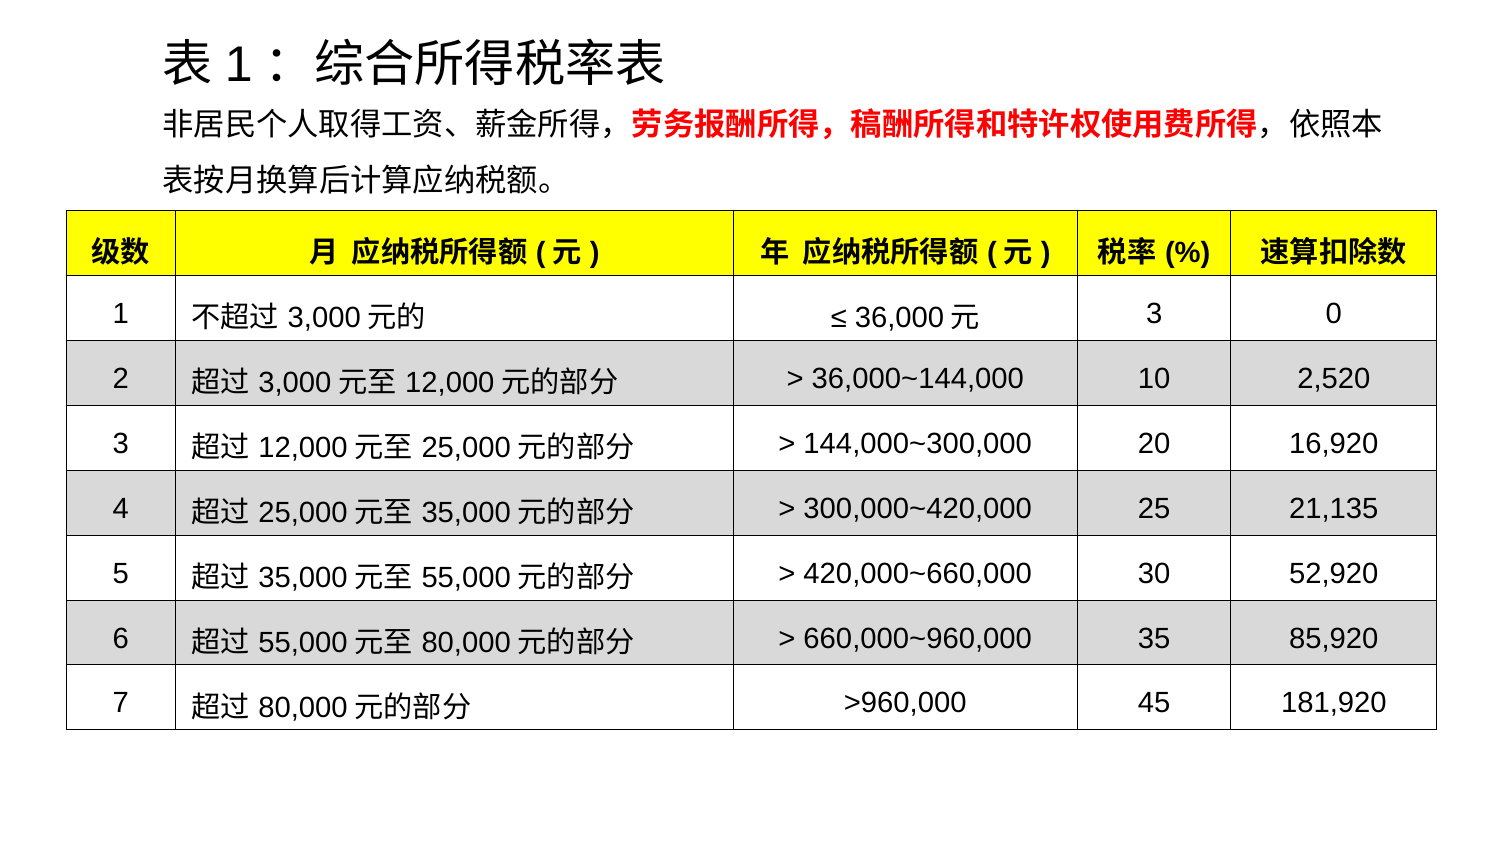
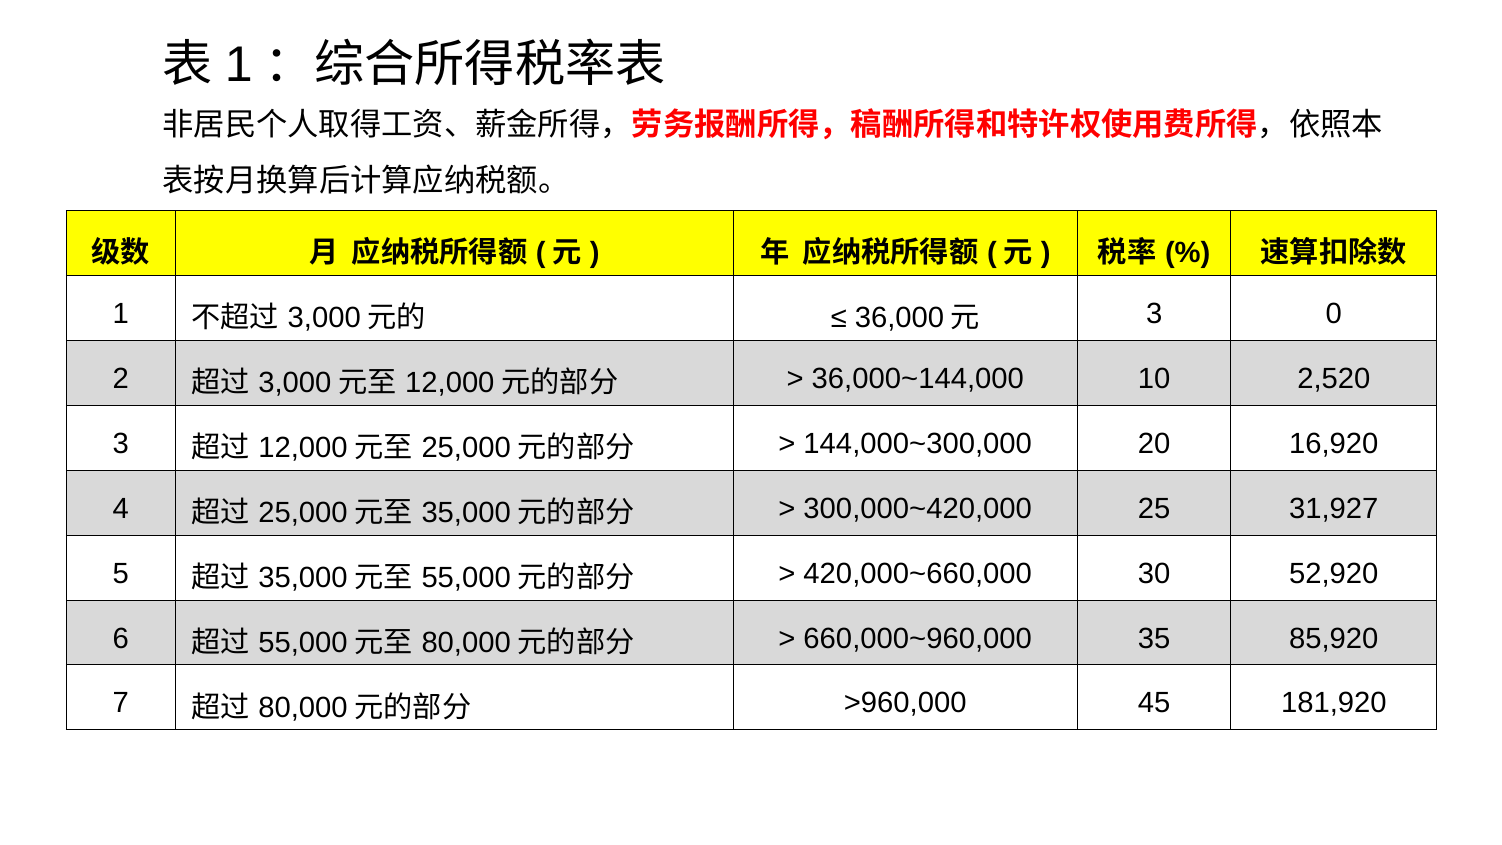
21,135: 21,135 -> 31,927 (1334, 509)
